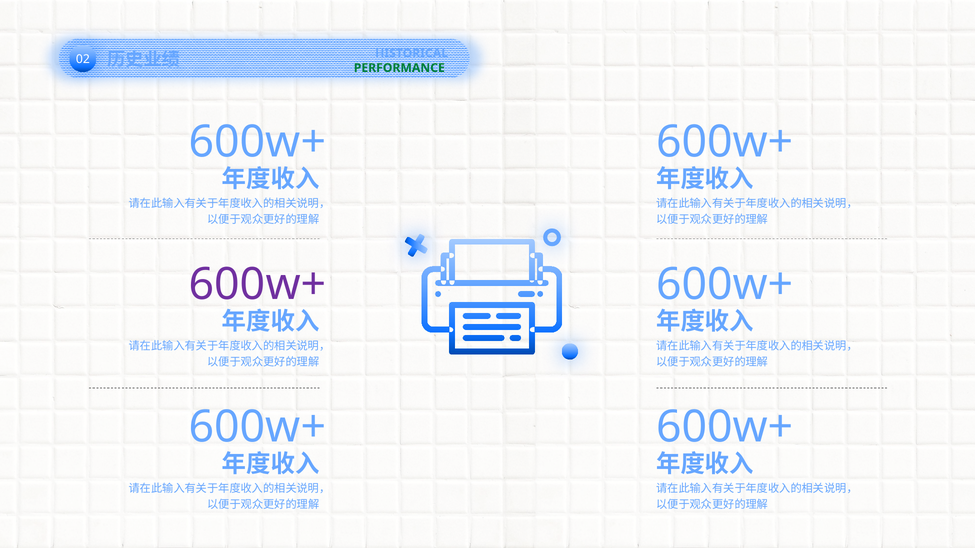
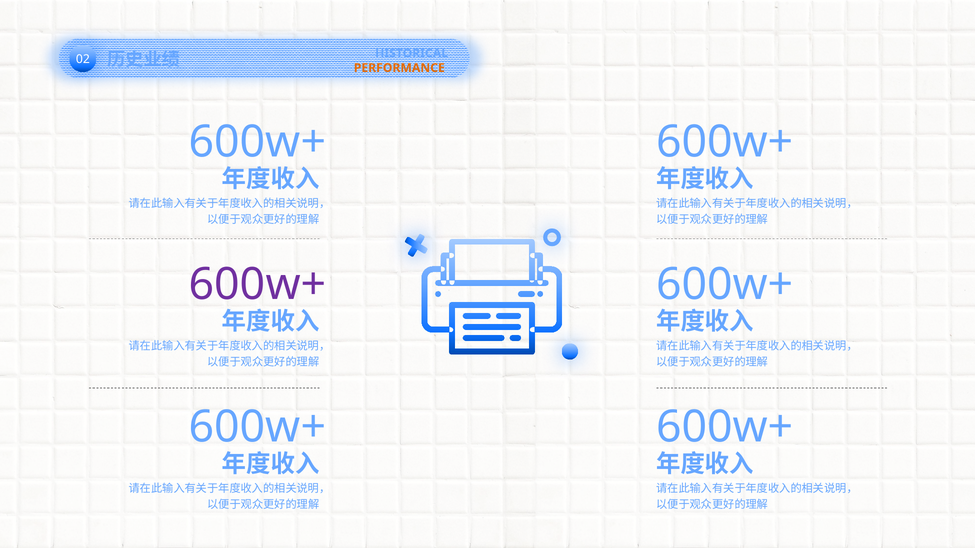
PERFORMANCE colour: green -> orange (399, 68)
